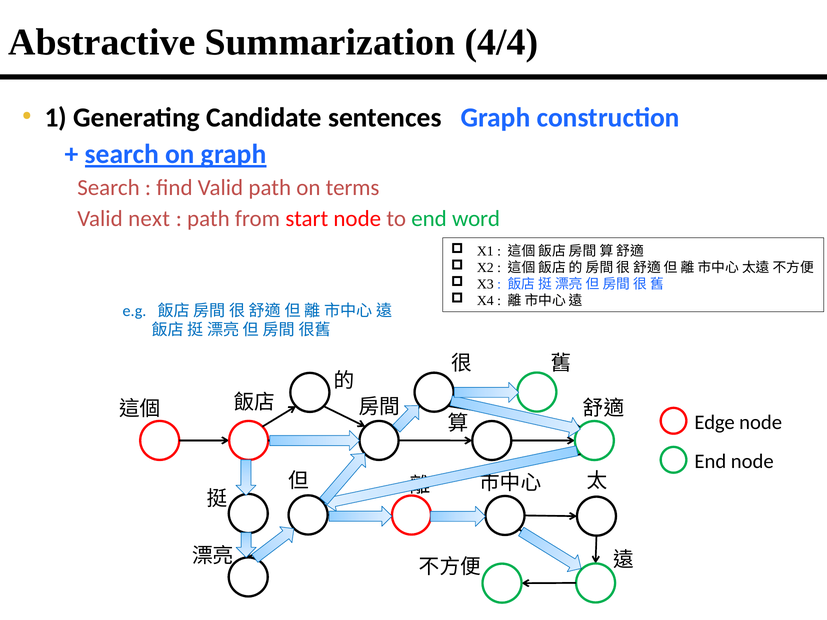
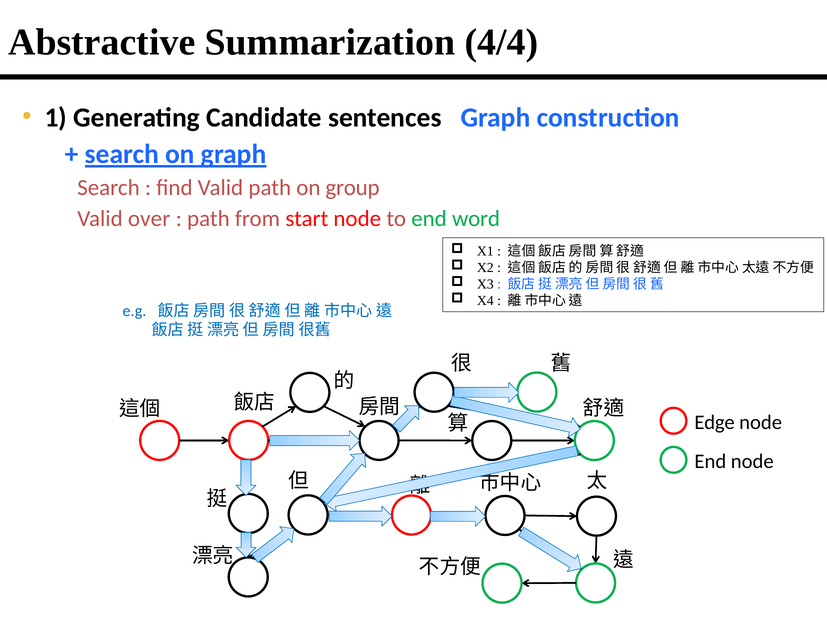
terms: terms -> group (353, 188)
next: next -> over (149, 219)
